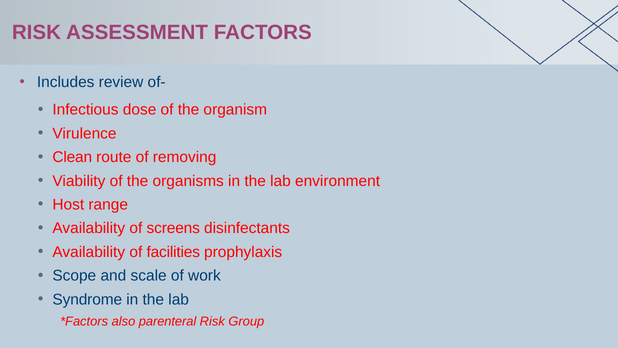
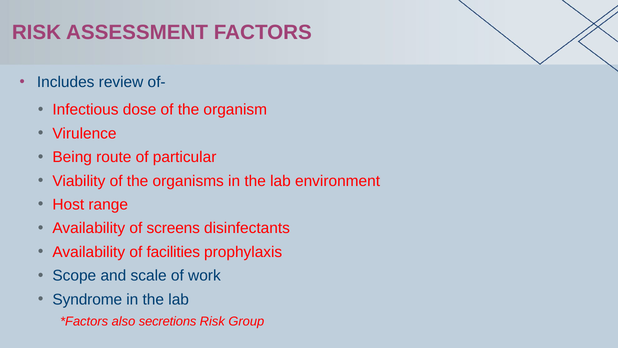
Clean: Clean -> Being (72, 157)
removing: removing -> particular (185, 157)
parenteral: parenteral -> secretions (168, 321)
